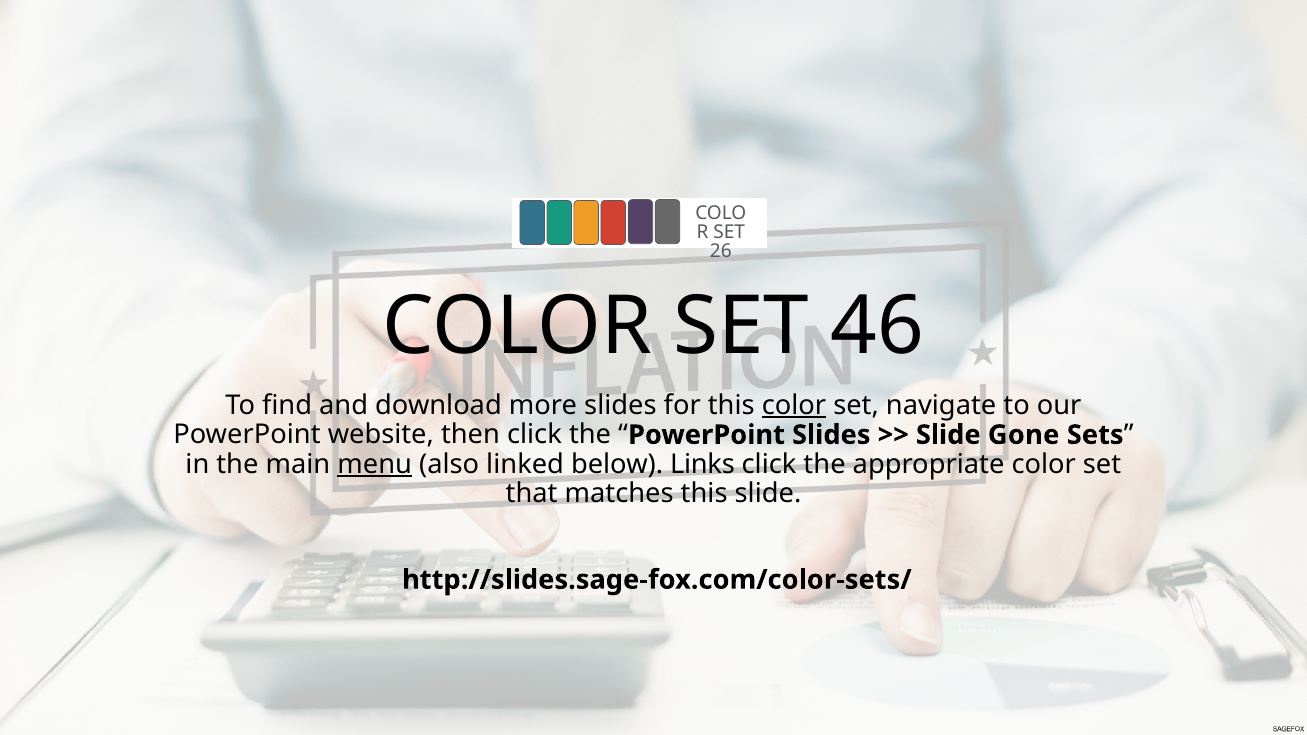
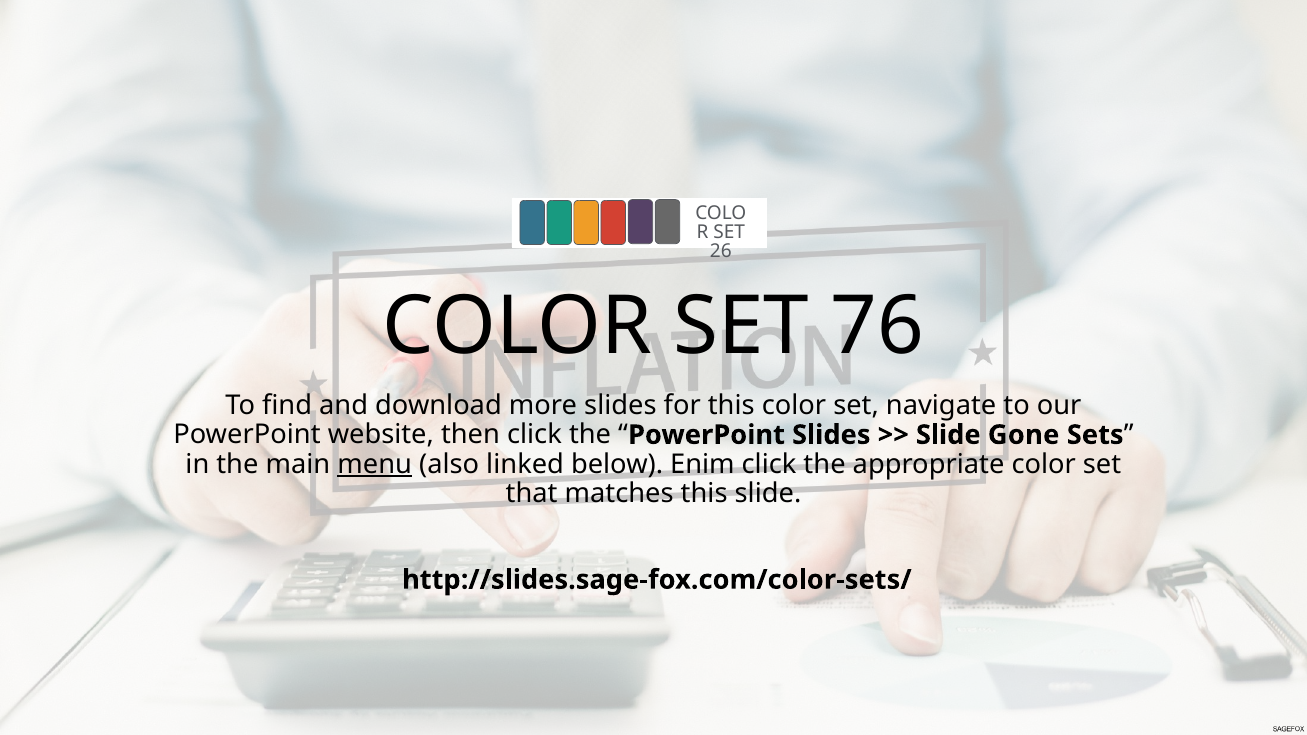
46: 46 -> 76 (877, 327)
color underline: present -> none (794, 406)
Links: Links -> Enim (702, 464)
